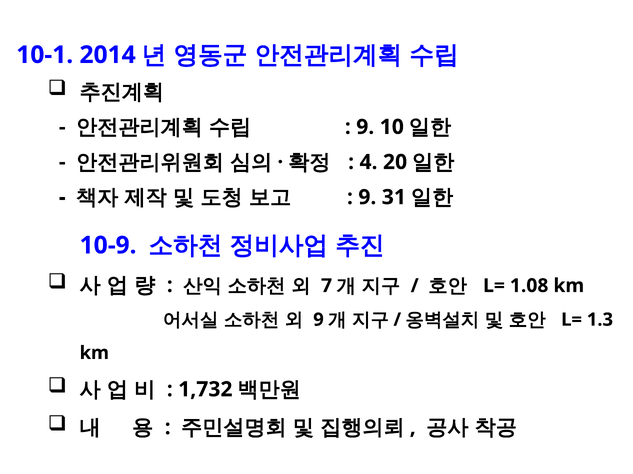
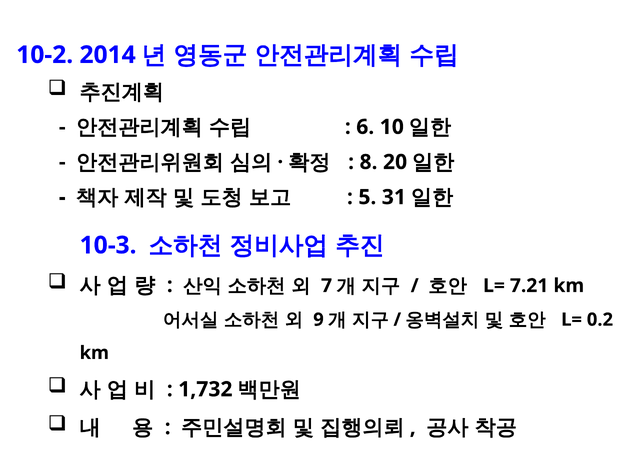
10-1: 10-1 -> 10-2 (45, 55)
9: 9 -> 6 (365, 127)
4: 4 -> 8 (369, 162)
9: 9 -> 5 (367, 197)
10-9: 10-9 -> 10-3 (108, 246)
1.08: 1.08 -> 7.21 (529, 286)
1.3: 1.3 -> 0.2 (600, 320)
